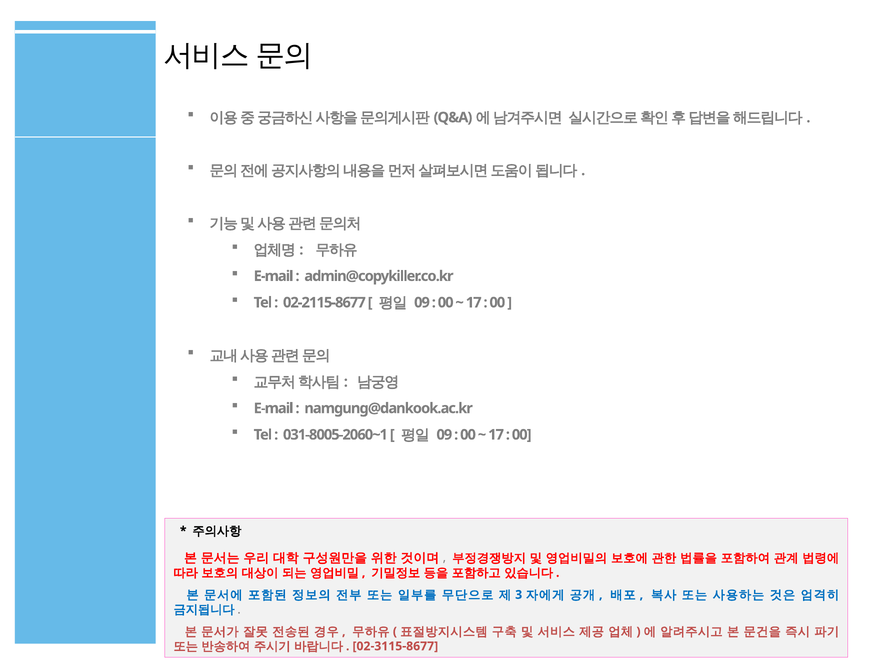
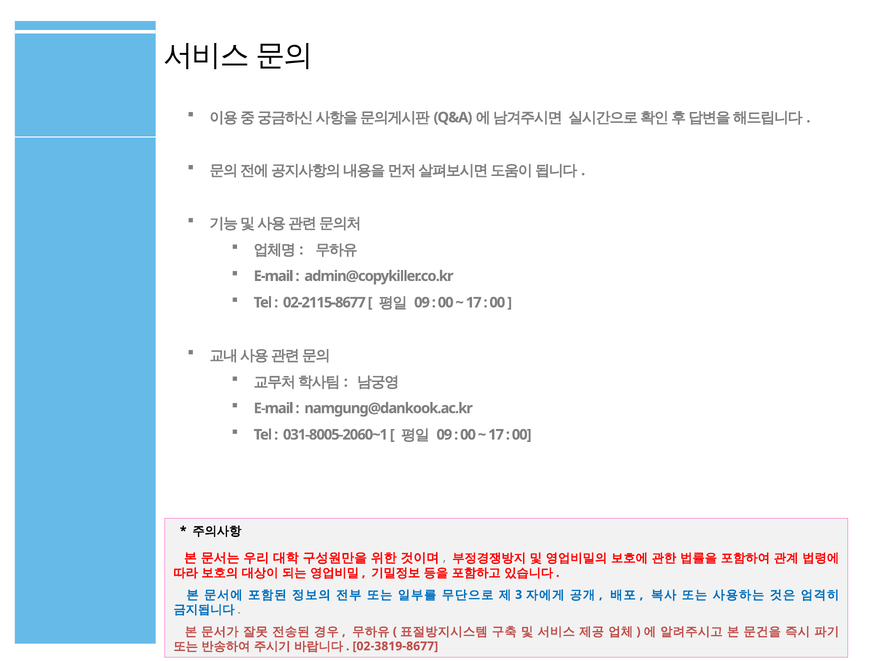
02-3115-8677: 02-3115-8677 -> 02-3819-8677 (395, 647)
